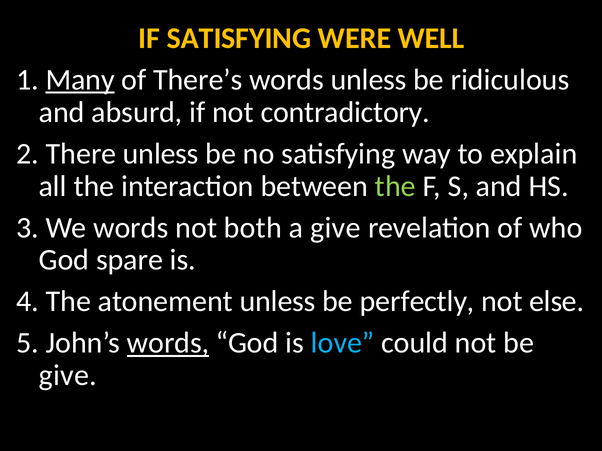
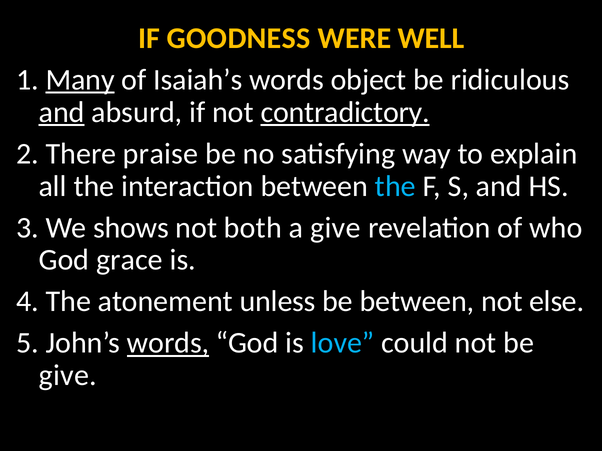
IF SATISFYING: SATISFYING -> GOODNESS (239, 38)
There’s: There’s -> Isaiah’s (198, 80)
words unless: unless -> object (369, 80)
and underline: none -> present (62, 112)
contradictory underline: none -> present (345, 112)
There unless: unless -> praise (161, 154)
the colour: light green -> light blue (395, 186)
We words: words -> shows (131, 228)
spare: spare -> grace (129, 260)
be perfectly: perfectly -> between (417, 302)
